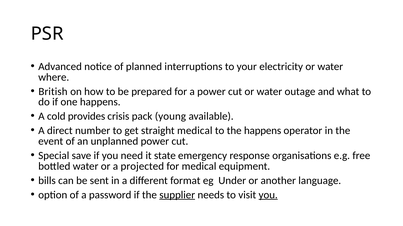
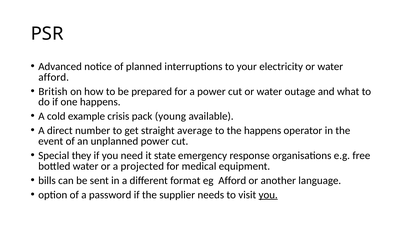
where: where -> afford (54, 77)
provides: provides -> example (87, 117)
straight medical: medical -> average (195, 131)
save: save -> they (81, 156)
eg Under: Under -> Afford (232, 181)
supplier underline: present -> none (177, 195)
